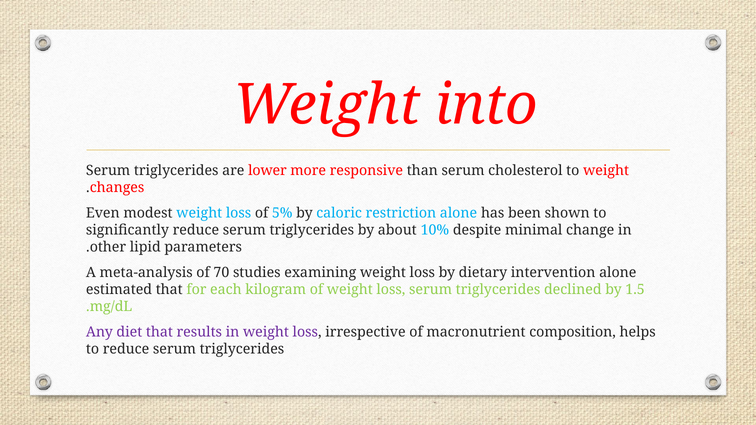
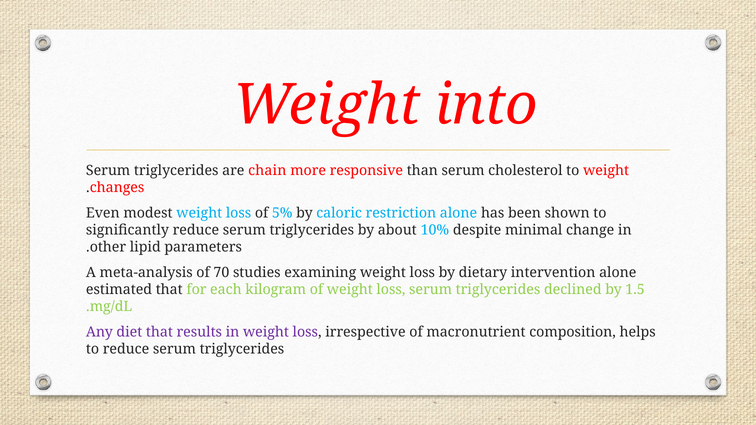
lower: lower -> chain (267, 171)
